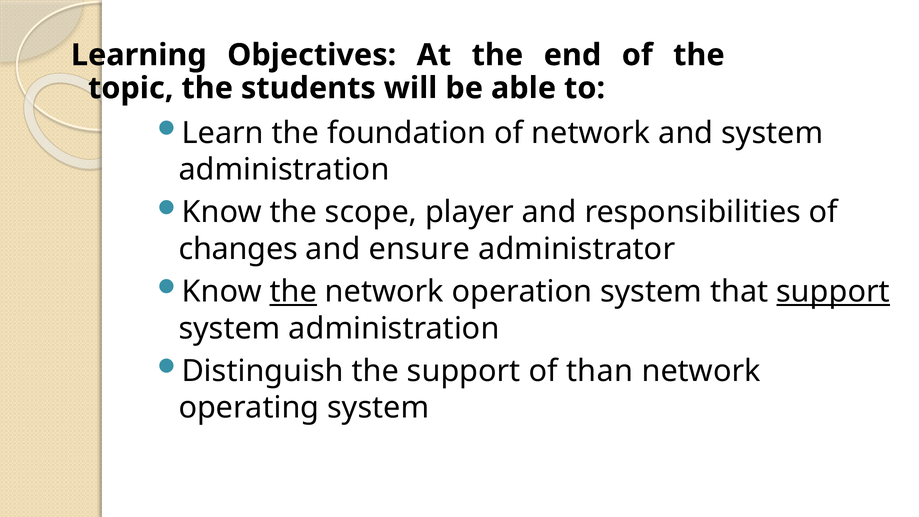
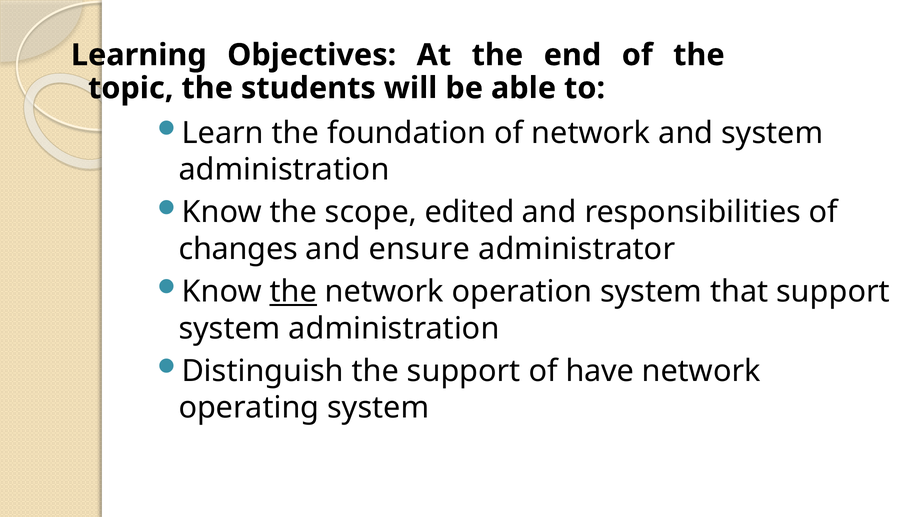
player: player -> edited (470, 212)
support underline: present -> none (833, 292)
than: than -> have (600, 371)
